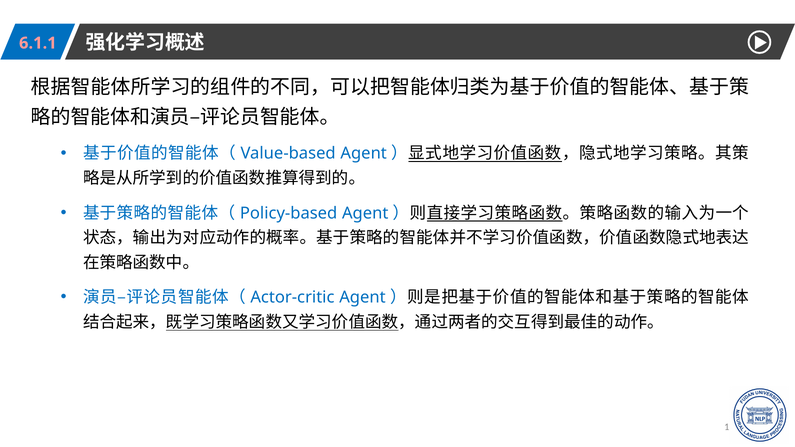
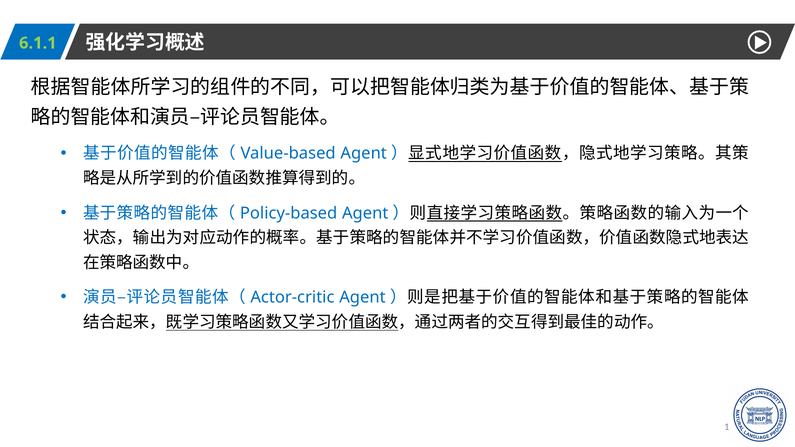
6.1.1 colour: pink -> light green (38, 43)
